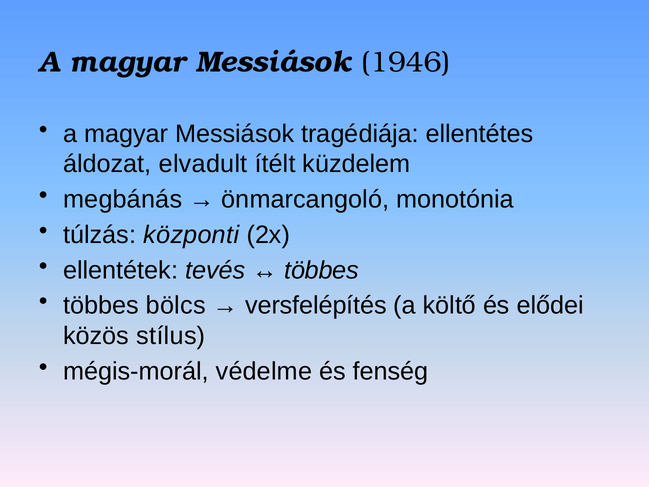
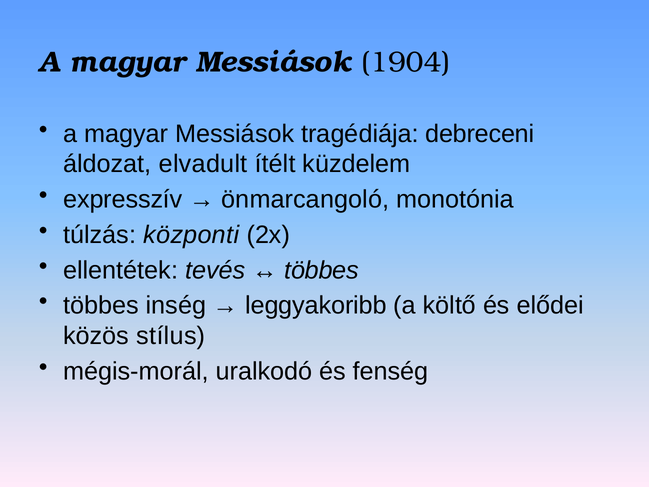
1946: 1946 -> 1904 (406, 62)
ellentétes: ellentétes -> debreceni (480, 134)
megbánás: megbánás -> expresszív (123, 199)
bölcs: bölcs -> inség (176, 305)
versfelépítés: versfelépítés -> leggyakoribb (316, 305)
védelme: védelme -> uralkodó (264, 371)
